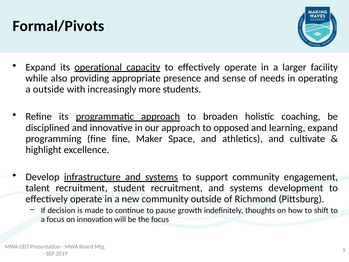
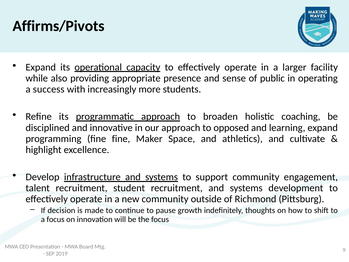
Formal/Pivots: Formal/Pivots -> Affirms/Pivots (59, 26)
needs: needs -> public (272, 78)
a outside: outside -> success (49, 89)
